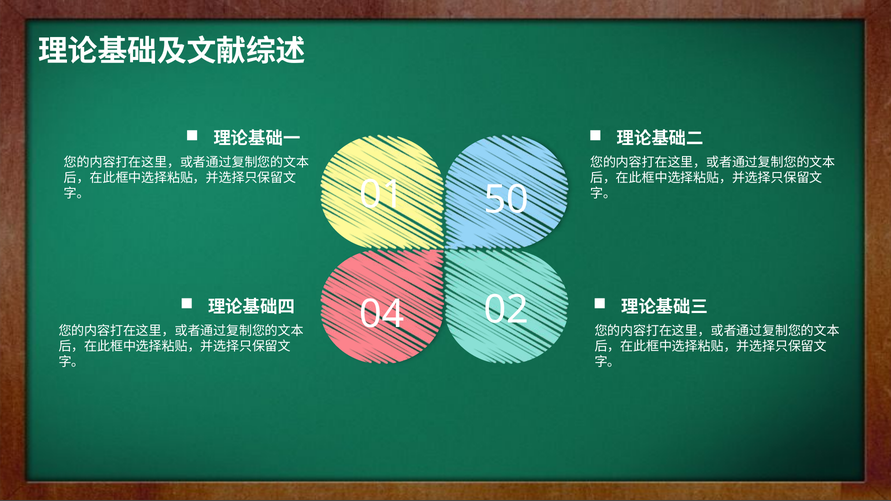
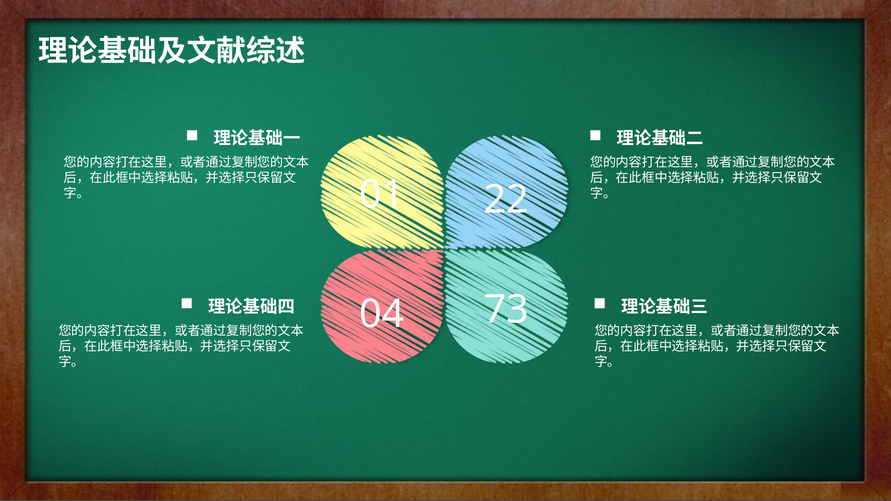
50: 50 -> 22 (506, 200)
02: 02 -> 73 (506, 310)
